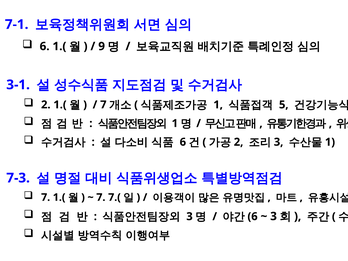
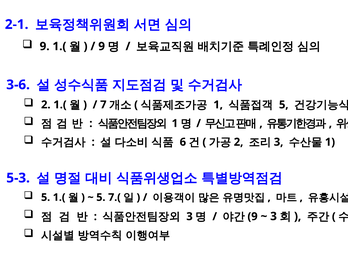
7-1: 7-1 -> 2-1 (17, 24)
6: 6 -> 9 (45, 46)
3-1: 3-1 -> 3-6 (18, 85)
7-3: 7-3 -> 5-3 (18, 178)
7: 7 -> 5 (46, 197)
7: 7 -> 5 (101, 197)
6: 6 -> 9 (253, 216)
